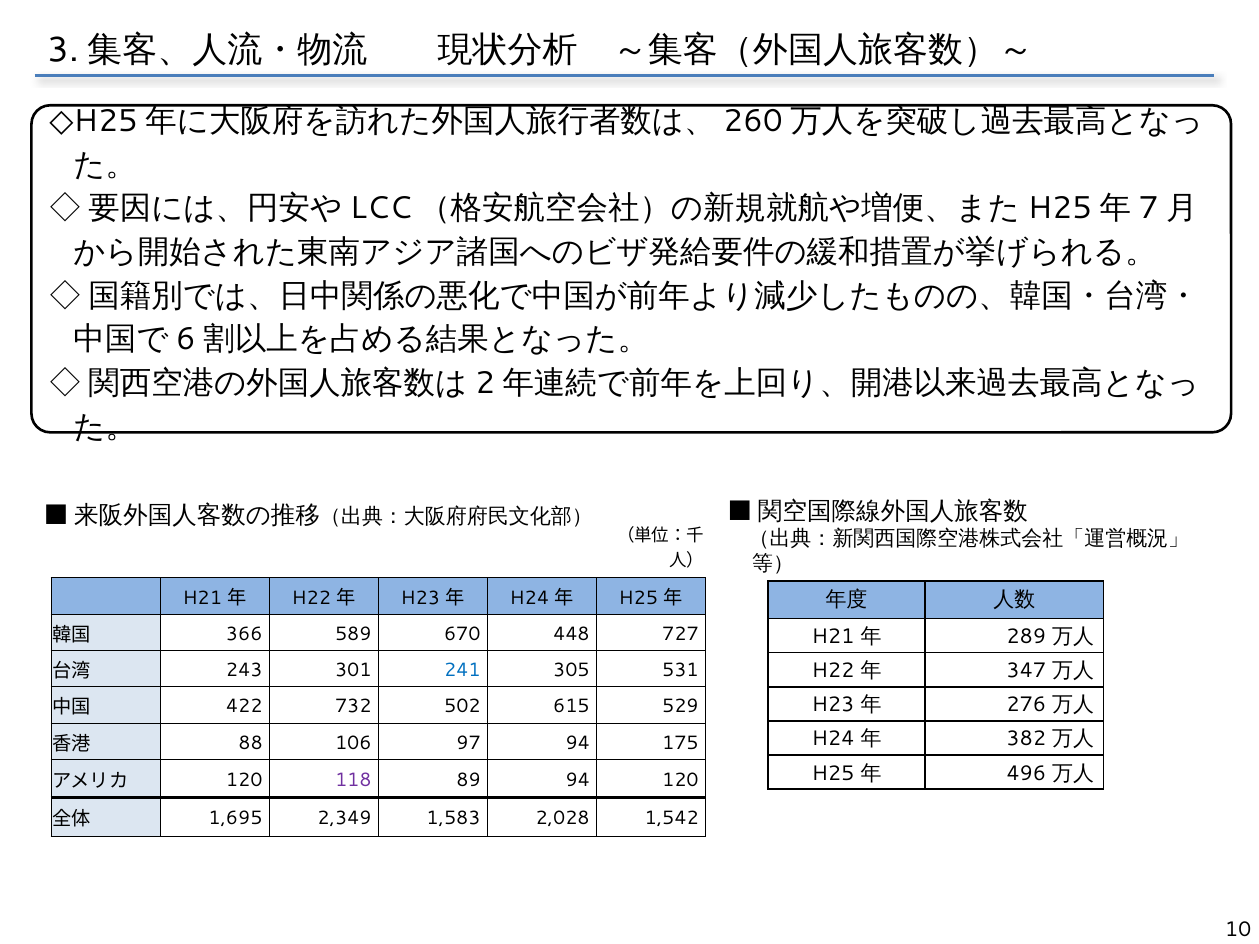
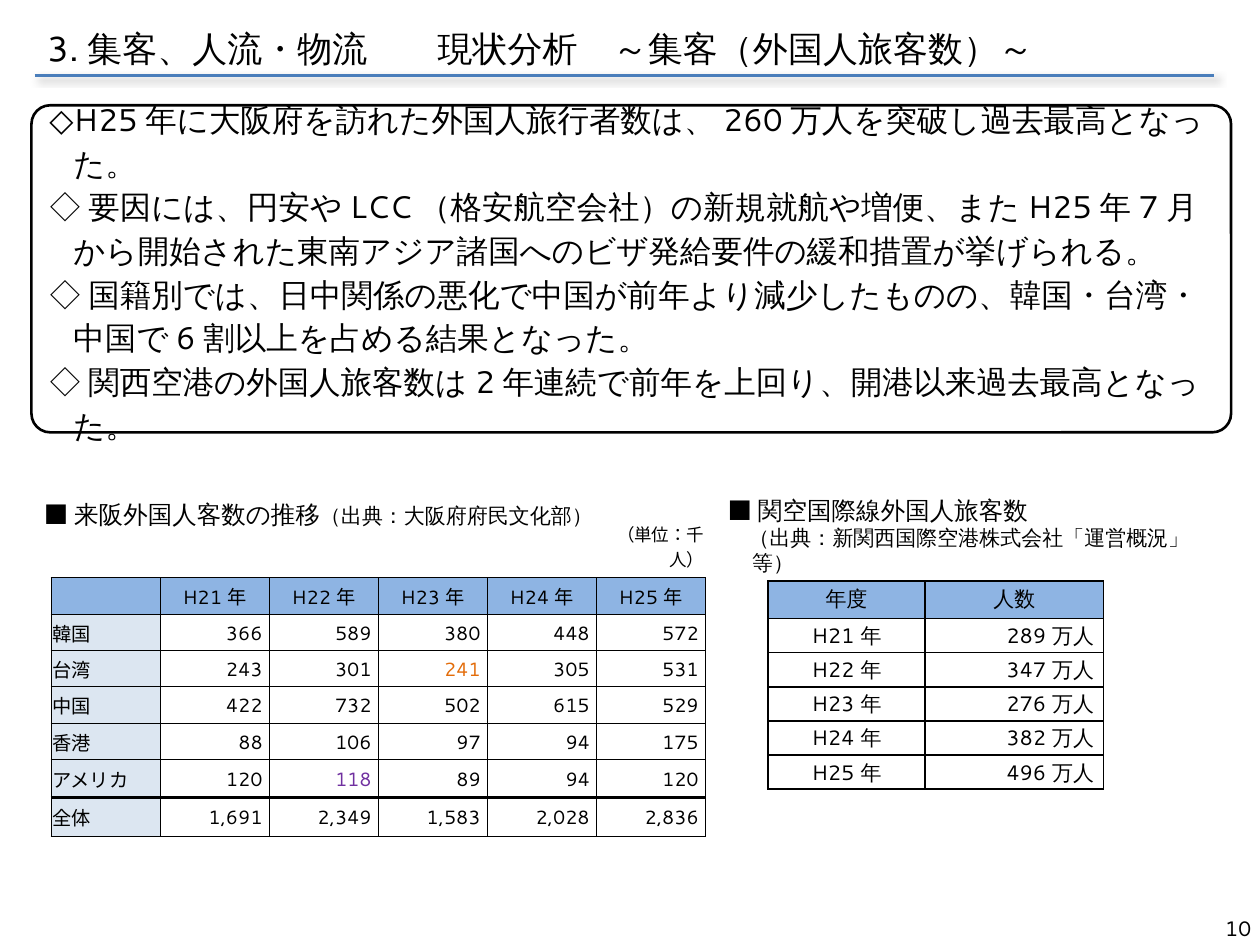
670: 670 -> 380 (462, 634)
727: 727 -> 572 (680, 634)
241 colour: blue -> orange (462, 670)
1,695: 1,695 -> 1,691 (235, 819)
1,542: 1,542 -> 2,836 (672, 819)
